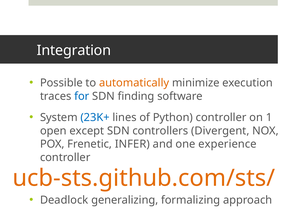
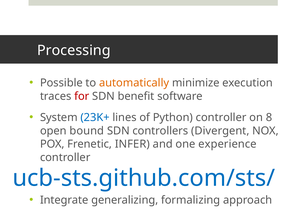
Integration: Integration -> Processing (74, 50)
for colour: blue -> red (82, 96)
finding: finding -> benefit (136, 96)
1: 1 -> 8 (269, 117)
except: except -> bound (87, 131)
ucb-sts.github.com/sts/ colour: orange -> blue (144, 178)
Deadlock: Deadlock -> Integrate (64, 200)
